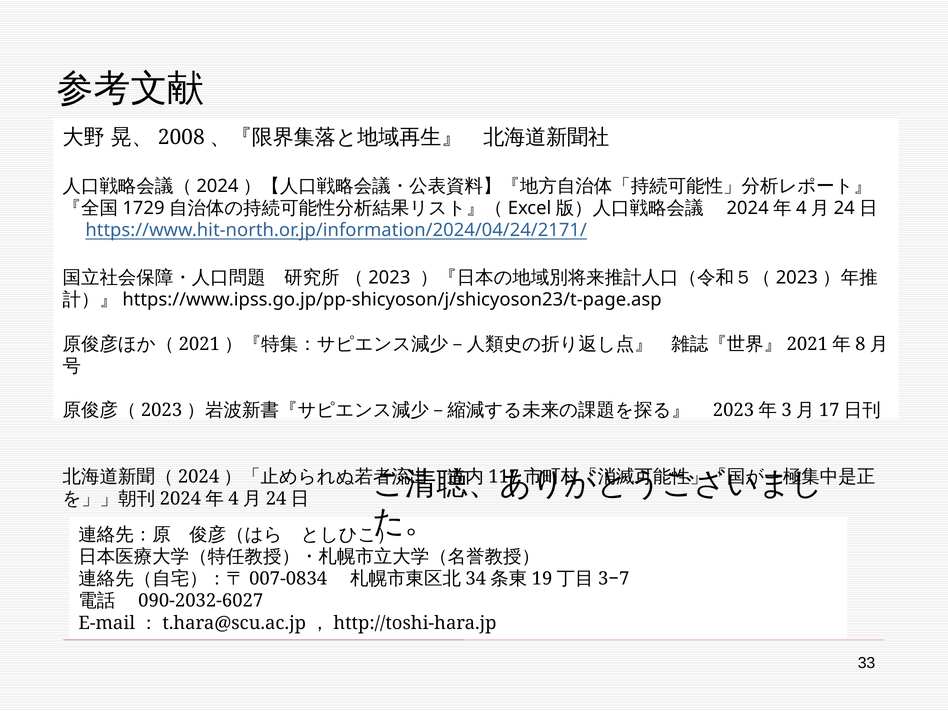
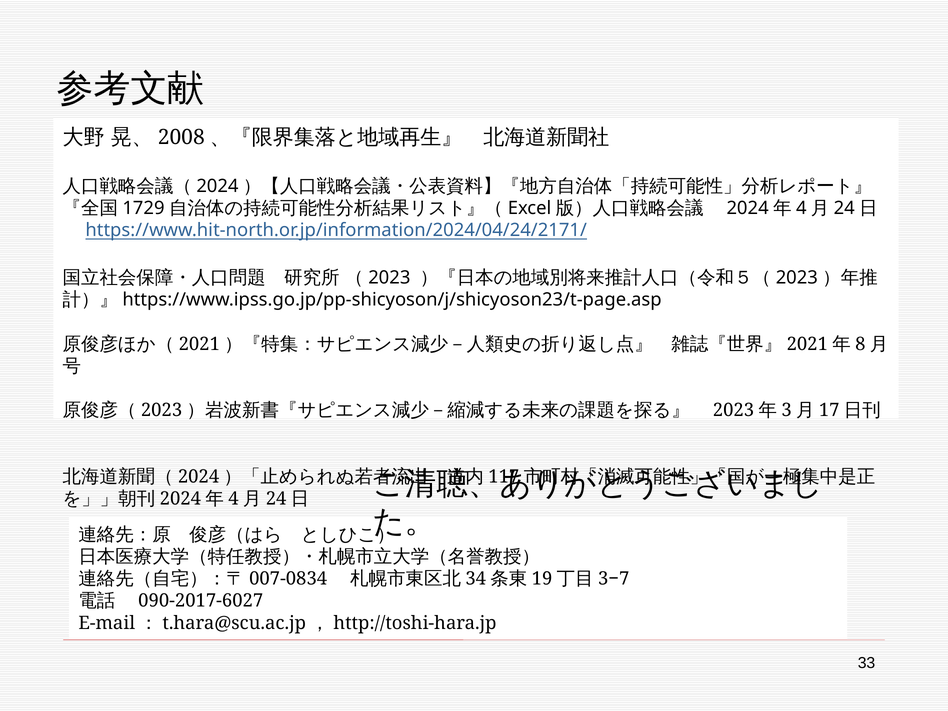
090-2032-6027: 090-2032-6027 -> 090-2017-6027 (201, 601)
